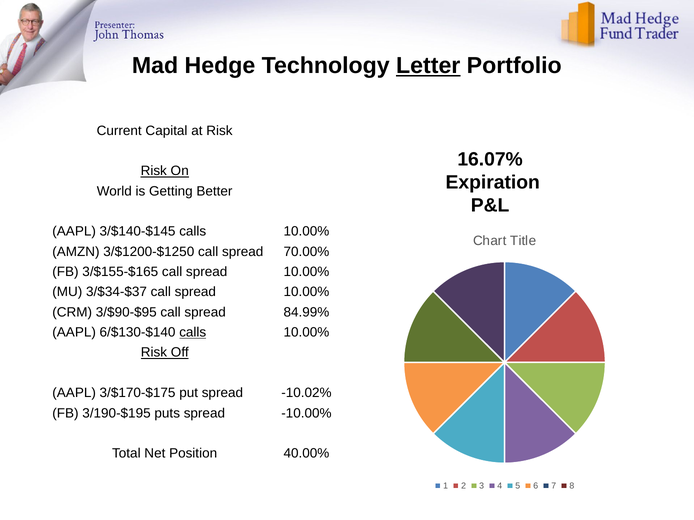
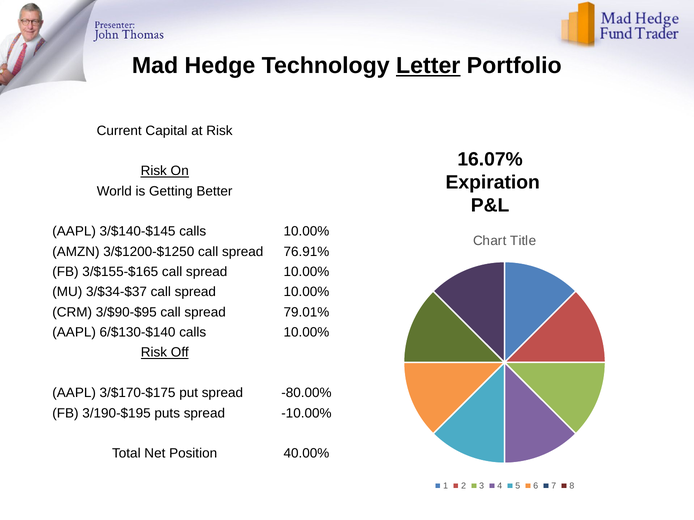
70.00%: 70.00% -> 76.91% (306, 252)
84.99%: 84.99% -> 79.01% (306, 312)
calls underline: present -> none (193, 333)
-10.02%: -10.02% -> -80.00% (306, 393)
